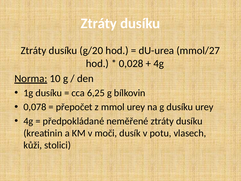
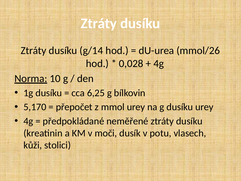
g/20: g/20 -> g/14 (91, 51)
mmol/27: mmol/27 -> mmol/26 (198, 51)
0,078: 0,078 -> 5,170 (35, 107)
